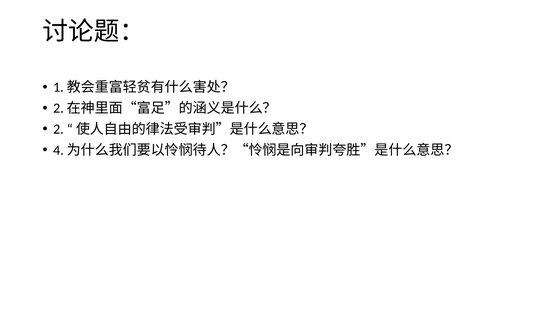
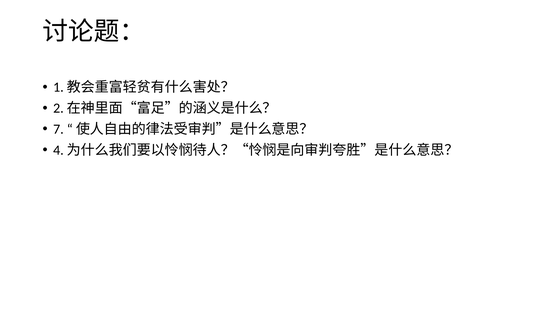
2: 2 -> 7 (58, 129)
